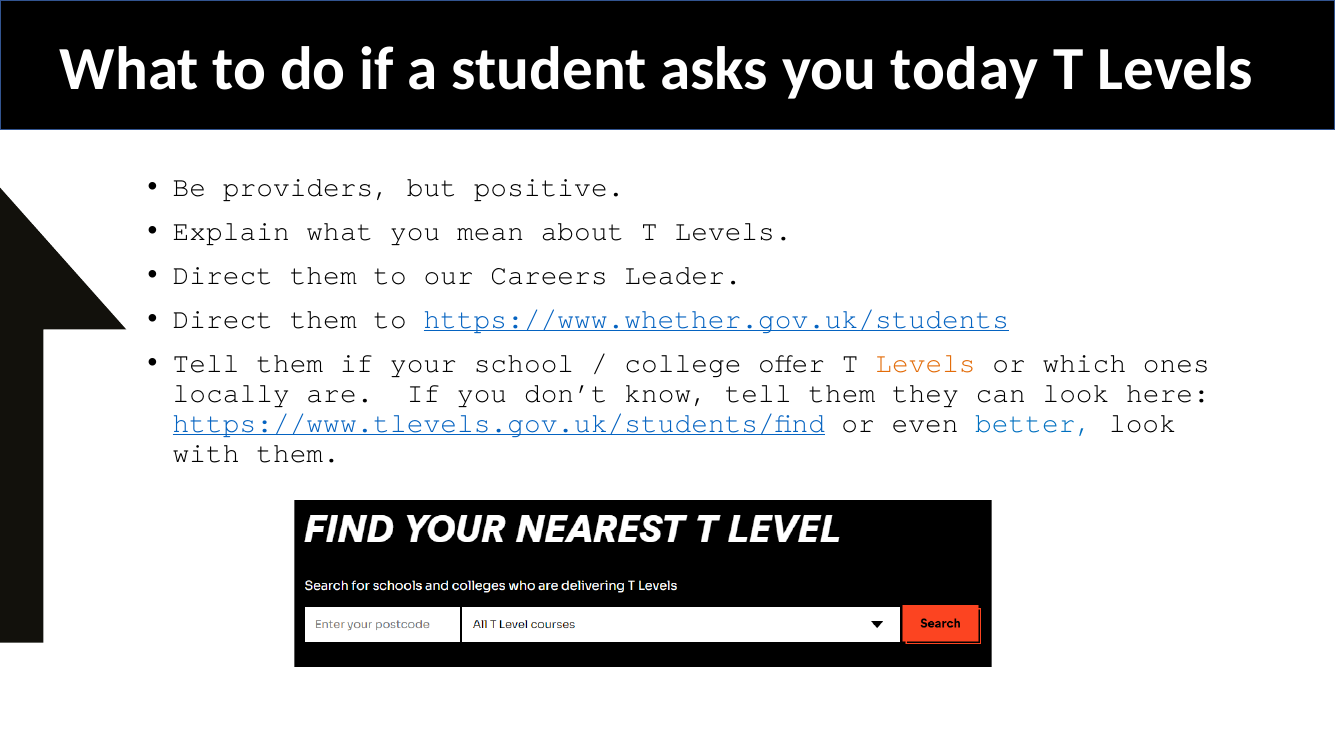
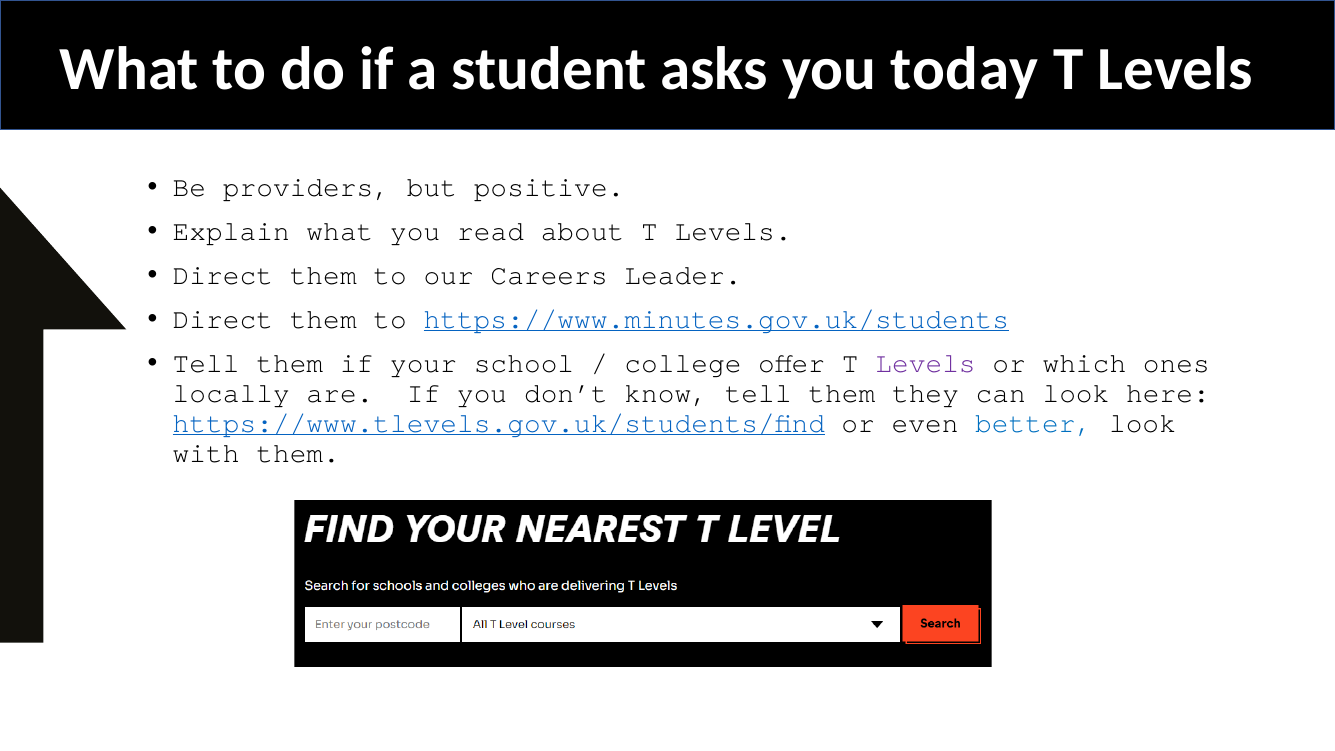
mean: mean -> read (491, 231)
https://www.whether.gov.uk/students: https://www.whether.gov.uk/students -> https://www.minutes.gov.uk/students (716, 319)
Levels colour: orange -> purple (926, 363)
